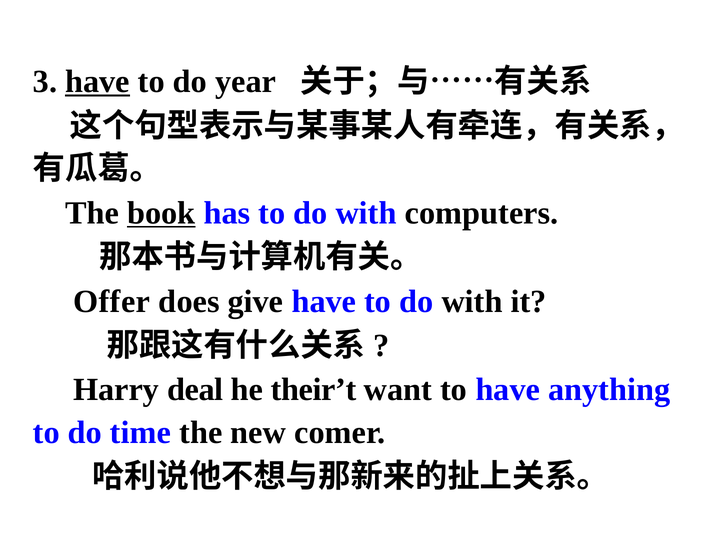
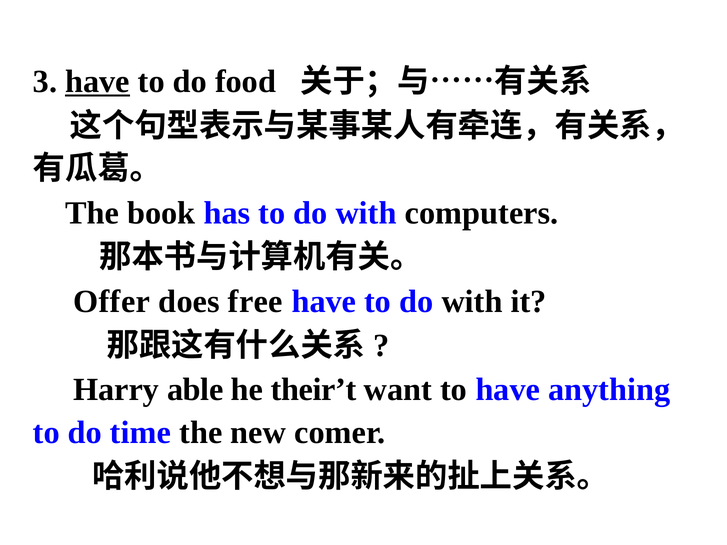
year: year -> food (246, 82)
book underline: present -> none (161, 213)
give: give -> free (255, 301)
deal: deal -> able (195, 390)
